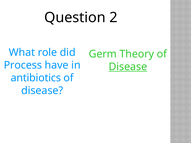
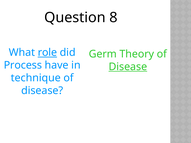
2: 2 -> 8 (113, 17)
role underline: none -> present (47, 53)
antibiotics: antibiotics -> technique (36, 78)
